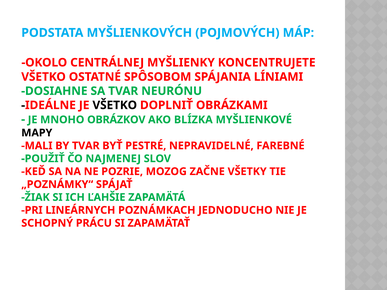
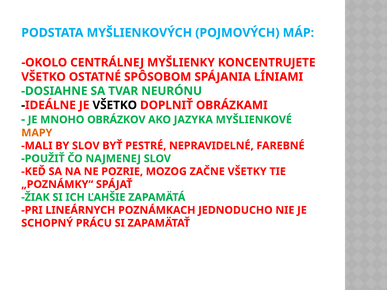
BLÍZKA: BLÍZKA -> JAZYKA (193, 120)
MAPY colour: black -> orange (37, 133)
BY TVAR: TVAR -> SLOV (86, 146)
